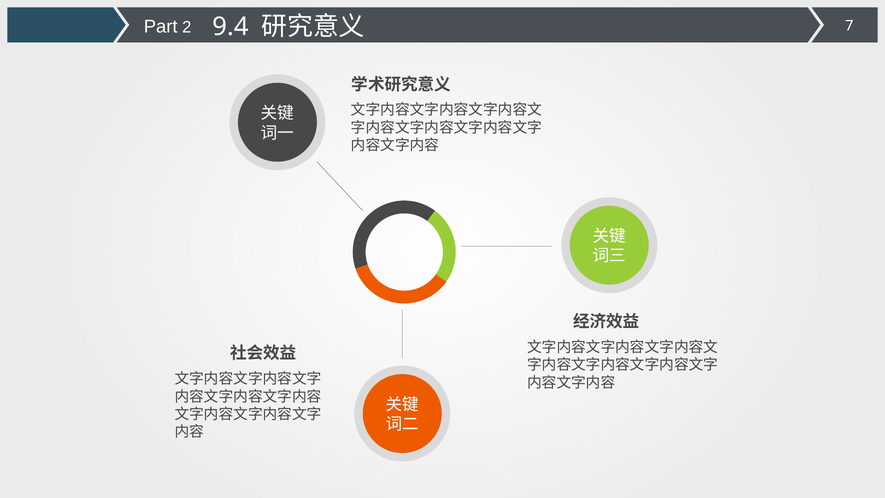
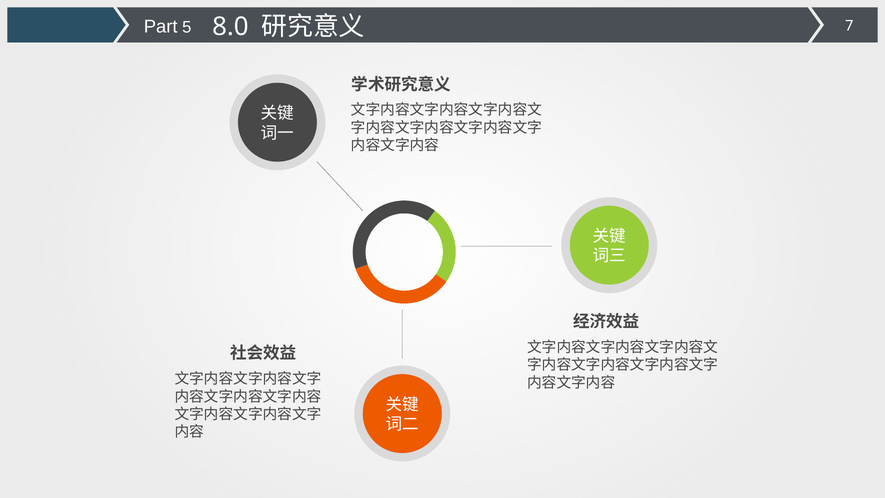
2: 2 -> 5 (187, 27)
9.4: 9.4 -> 8.0 (230, 27)
